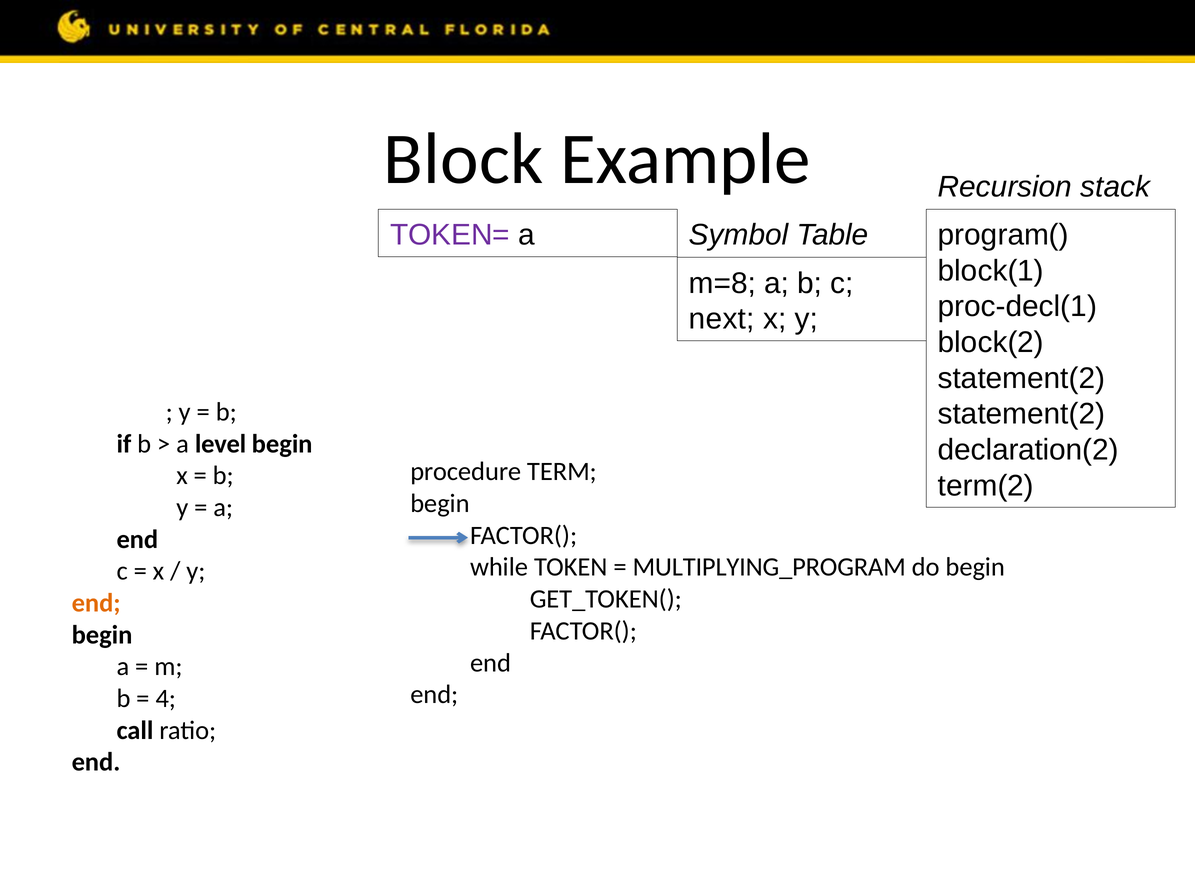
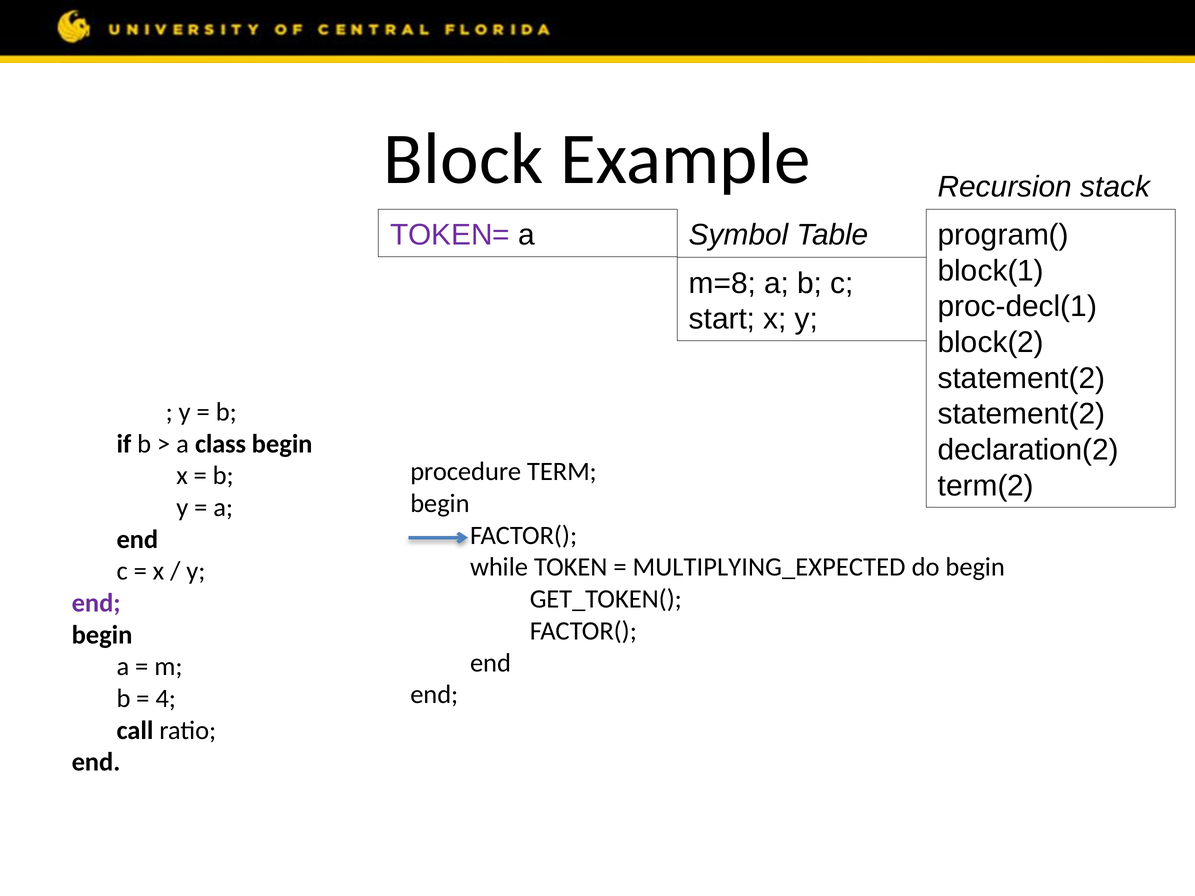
next: next -> start (722, 319)
level: level -> class (221, 444)
MULTIPLYING_PROGRAM: MULTIPLYING_PROGRAM -> MULTIPLYING_EXPECTED (769, 567)
end colour: orange -> purple (96, 603)
